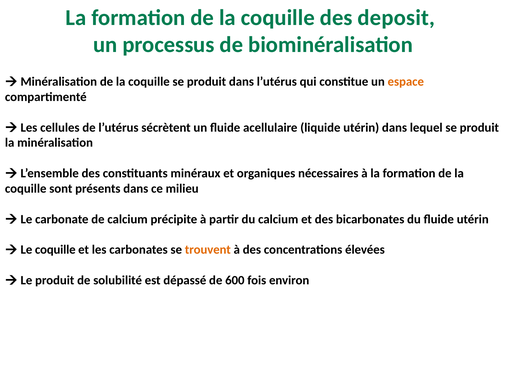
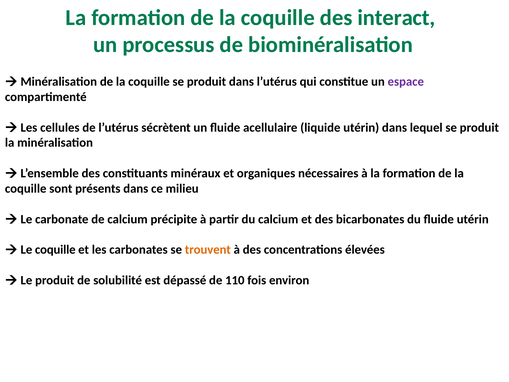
deposit: deposit -> interact (397, 18)
espace colour: orange -> purple (406, 82)
600: 600 -> 110 (235, 280)
